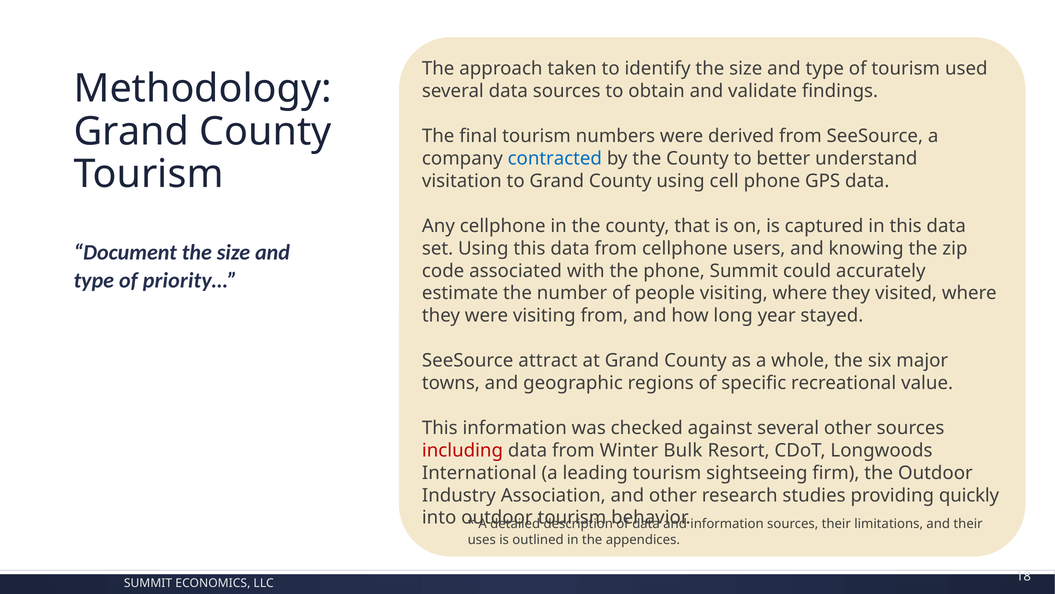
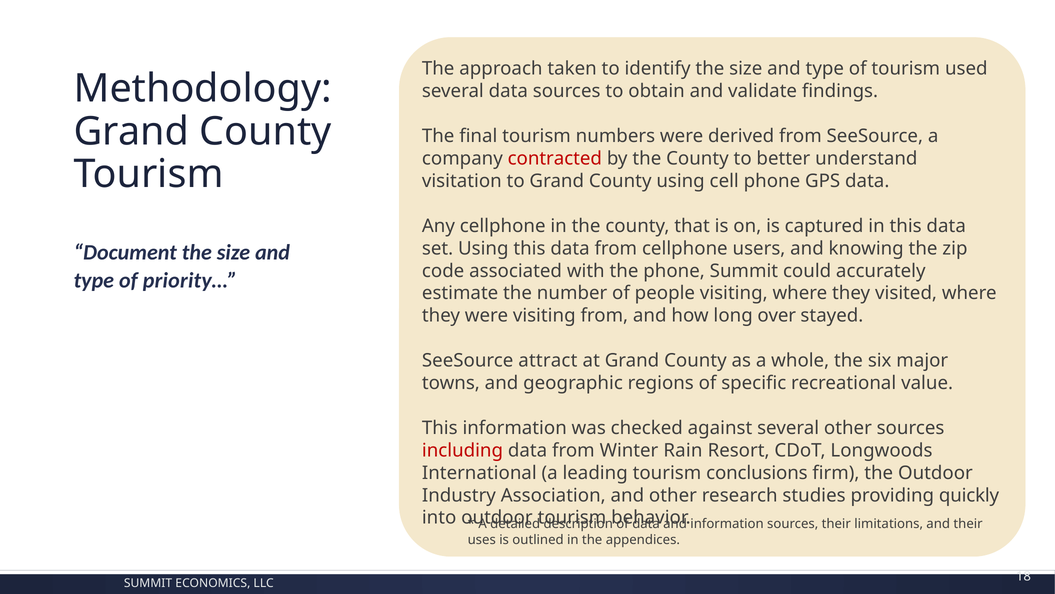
contracted colour: blue -> red (555, 158)
year: year -> over (777, 315)
Bulk: Bulk -> Rain (683, 450)
sightseeing: sightseeing -> conclusions (757, 472)
